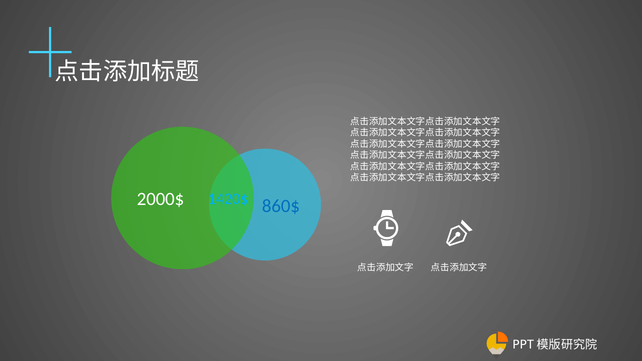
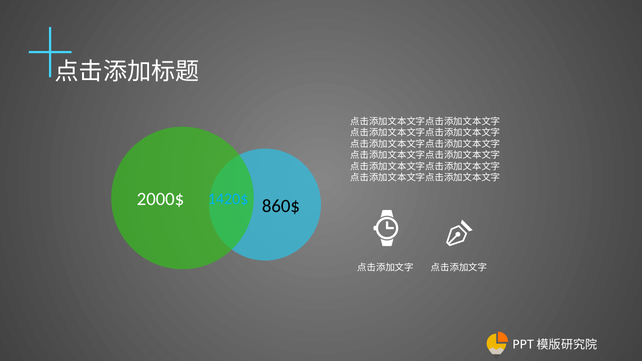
860$ colour: blue -> black (281, 206)
